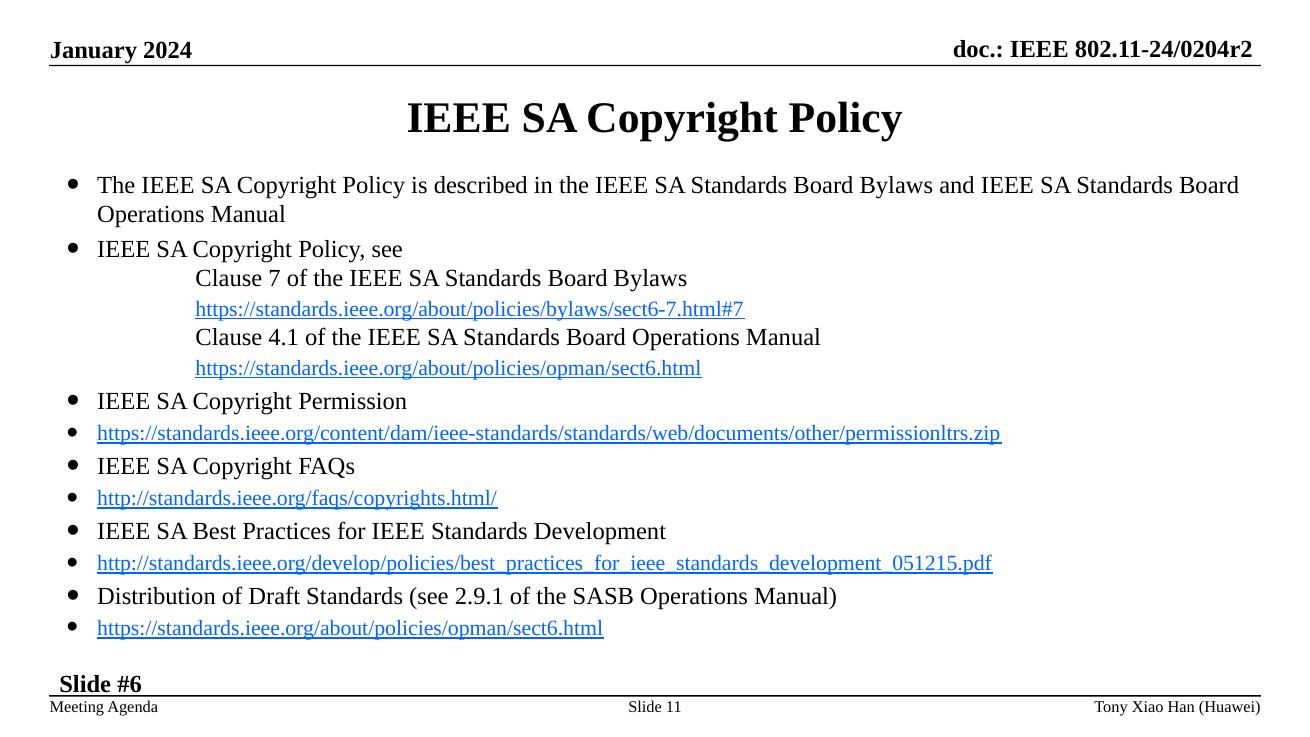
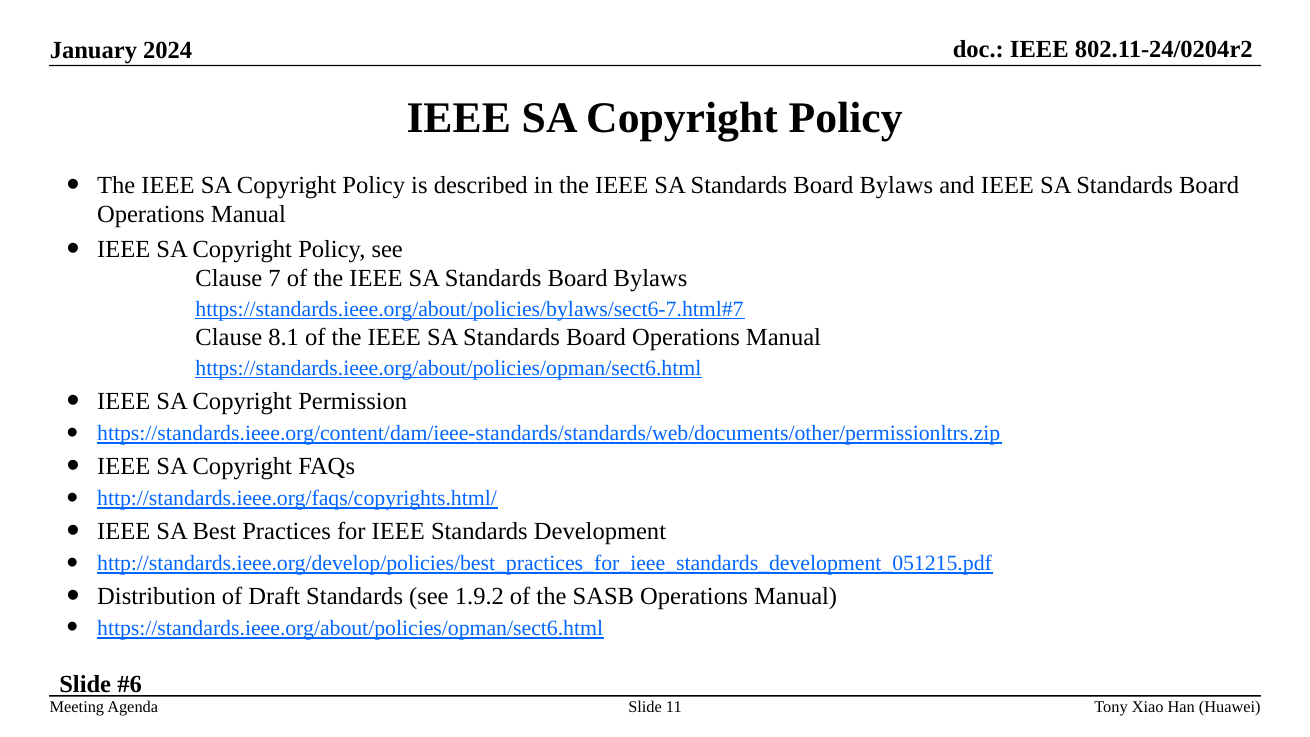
4.1: 4.1 -> 8.1 (284, 337)
2.9.1: 2.9.1 -> 1.9.2 (479, 596)
